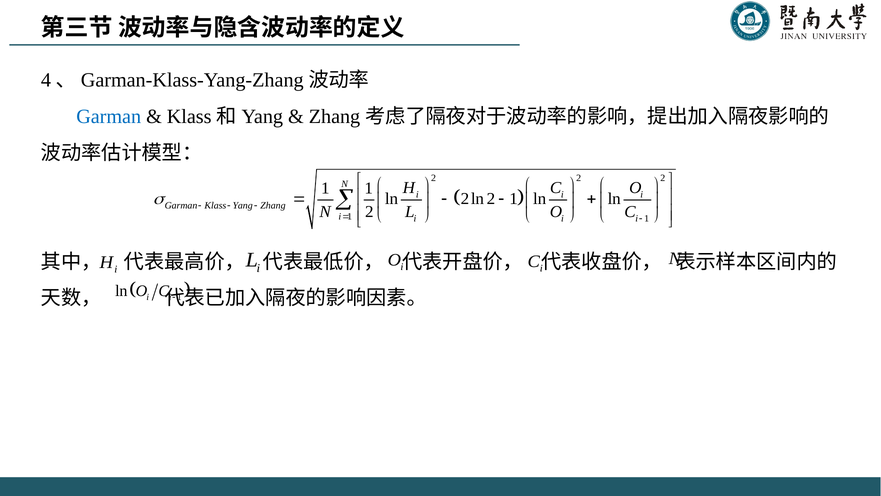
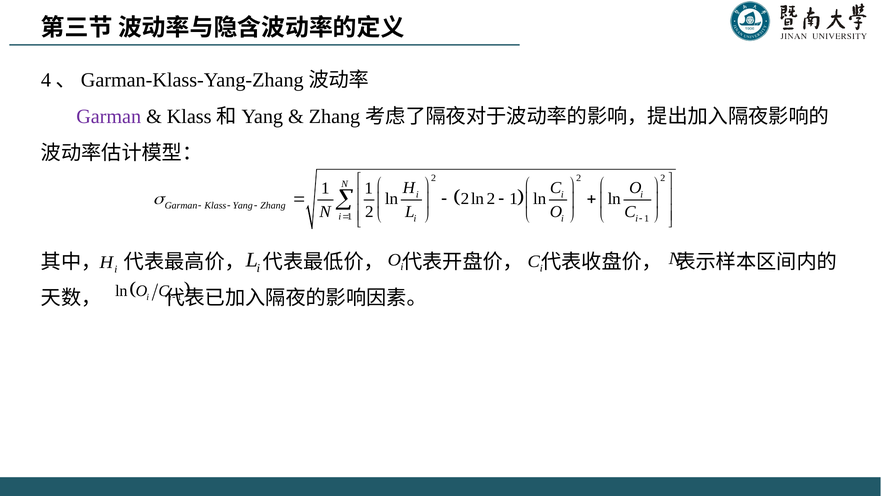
Garman colour: blue -> purple (109, 117)
